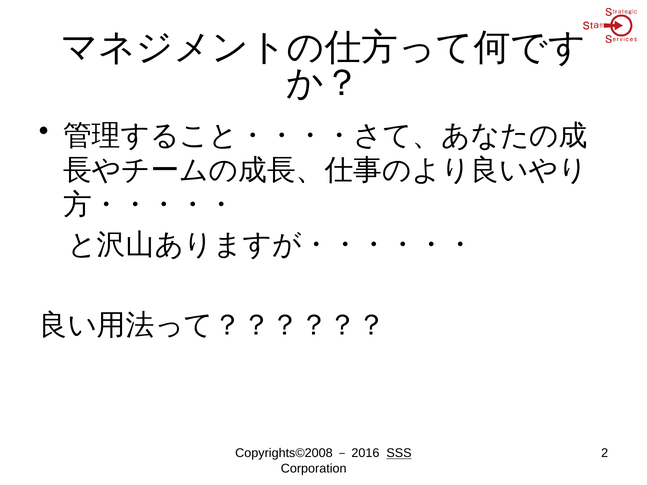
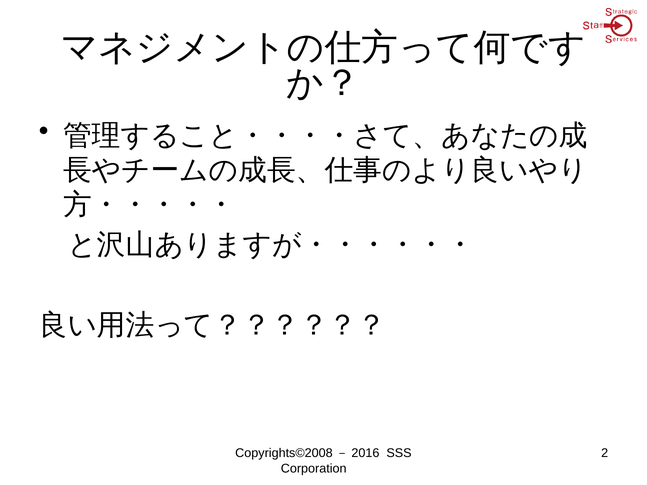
SSS underline: present -> none (399, 454)
